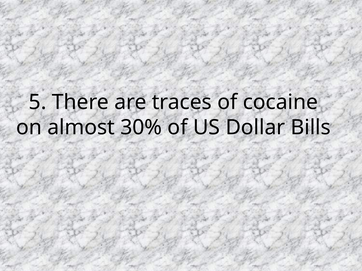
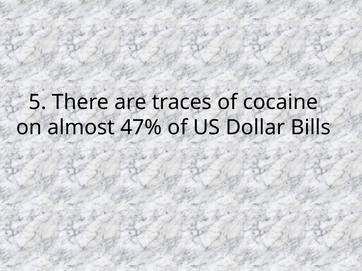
30%: 30% -> 47% (141, 128)
